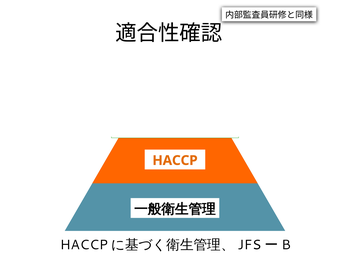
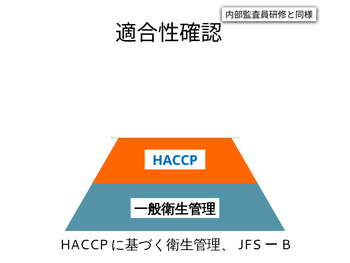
HACCP colour: orange -> blue (175, 160)
